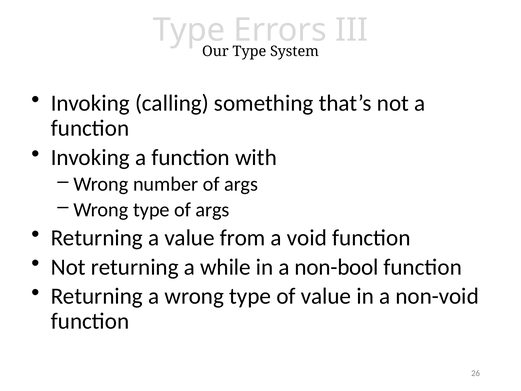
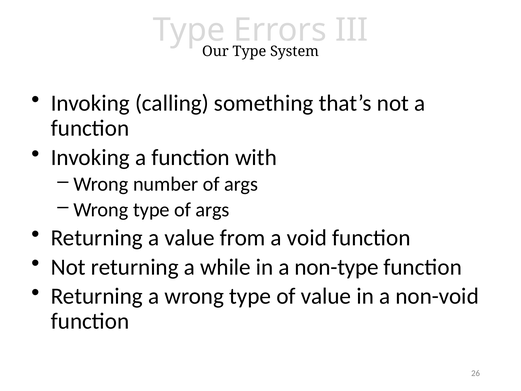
non-bool: non-bool -> non-type (337, 267)
